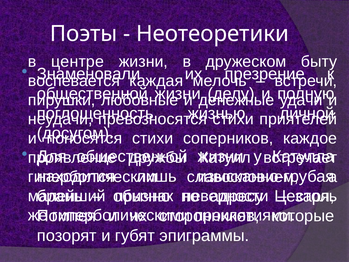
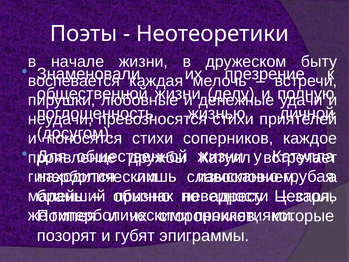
центре: центре -> начале (78, 62)
